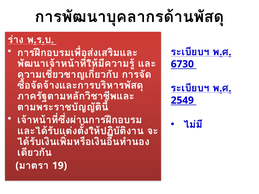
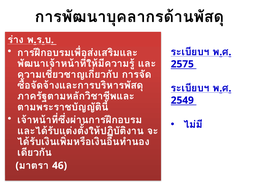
6730: 6730 -> 2575 (182, 64)
19: 19 -> 46 (60, 166)
